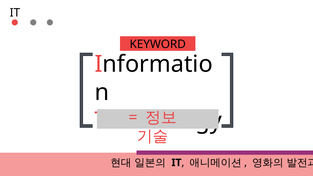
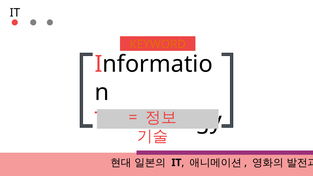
KEYWORD colour: black -> orange (158, 44)
